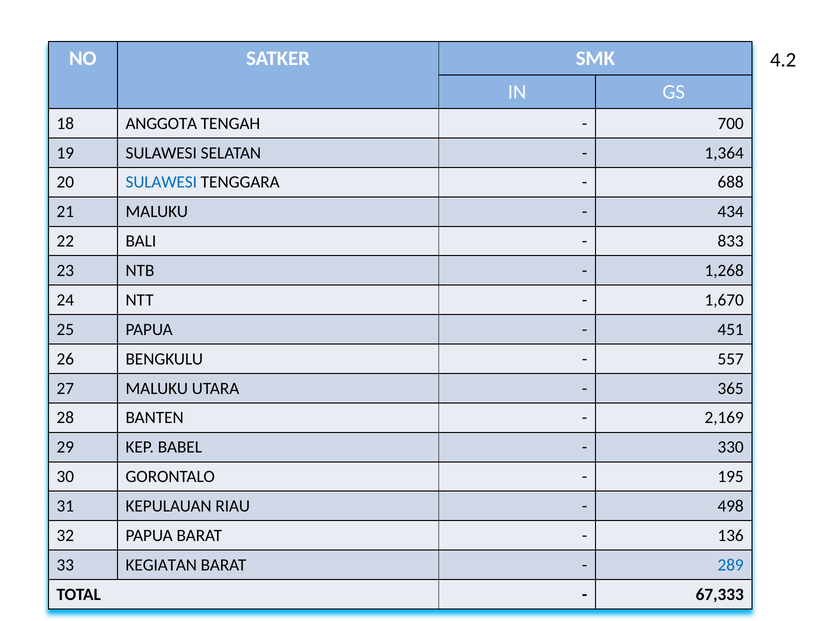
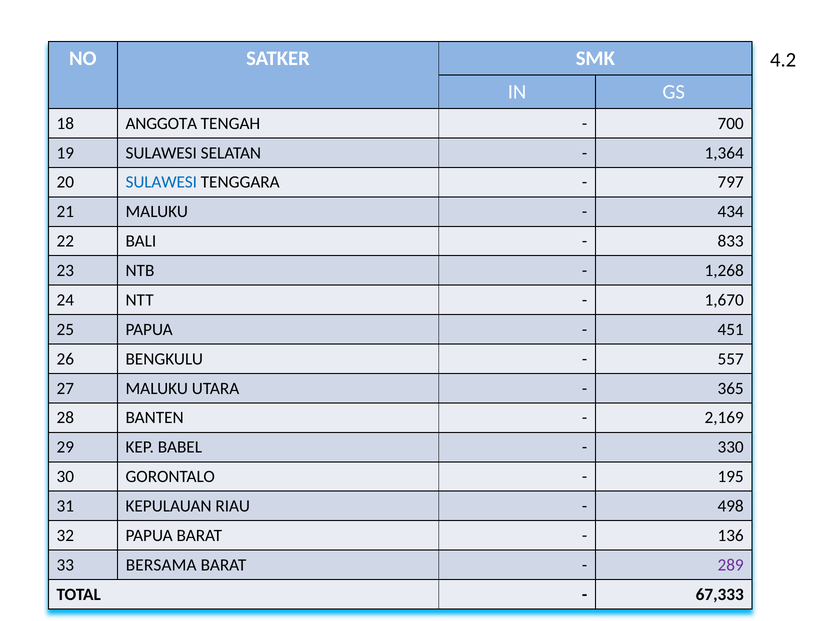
688: 688 -> 797 (731, 182)
KEGIATAN: KEGIATAN -> BERSAMA (161, 565)
289 colour: blue -> purple (731, 565)
